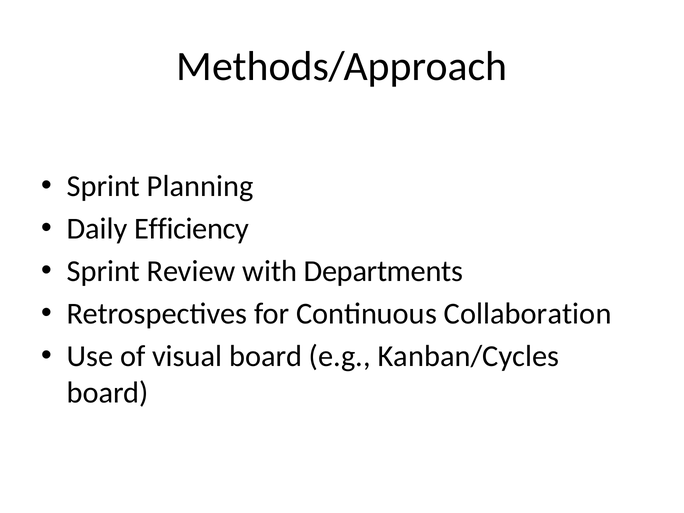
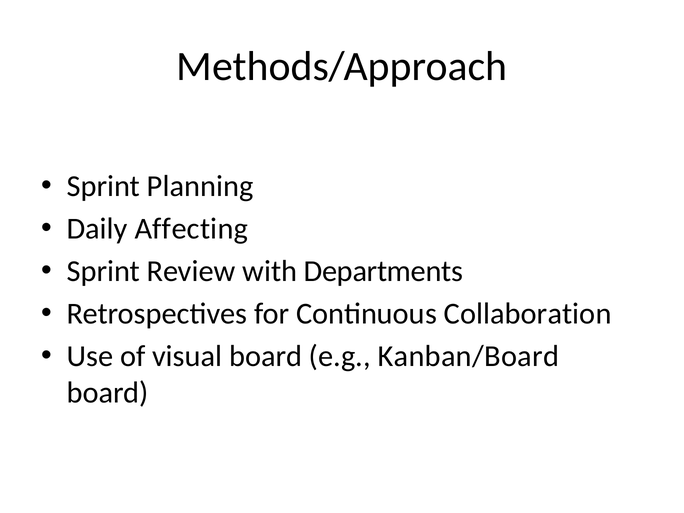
Efficiency: Efficiency -> Affecting (191, 229)
Kanban/Cycles: Kanban/Cycles -> Kanban/Board (468, 356)
